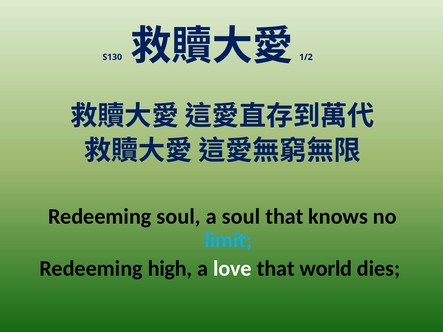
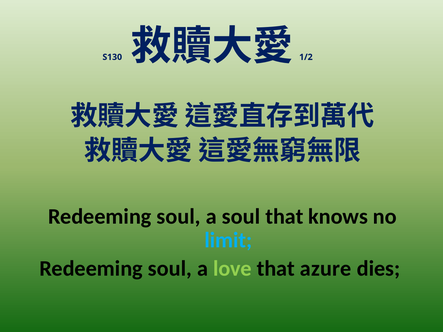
high: high -> soul (170, 269)
love colour: white -> light green (232, 269)
world: world -> azure (326, 269)
